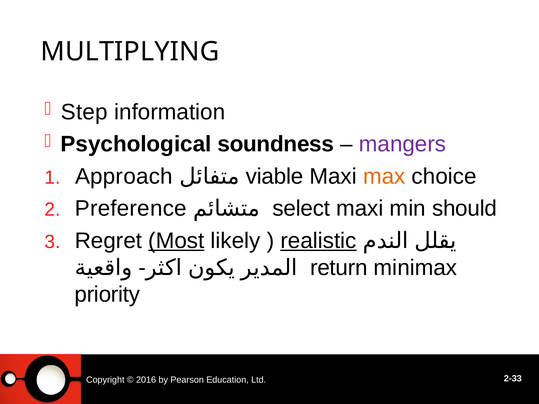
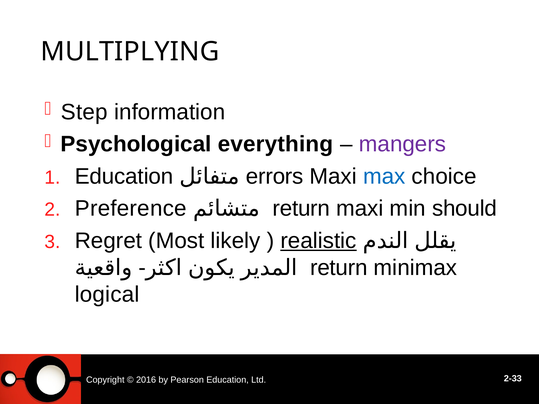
soundness: soundness -> everything (276, 144)
Approach: Approach -> Education (124, 176)
viable: viable -> errors (275, 176)
max colour: orange -> blue (384, 176)
select: select -> return (301, 209)
Most underline: present -> none (176, 241)
priority: priority -> logical (107, 295)
